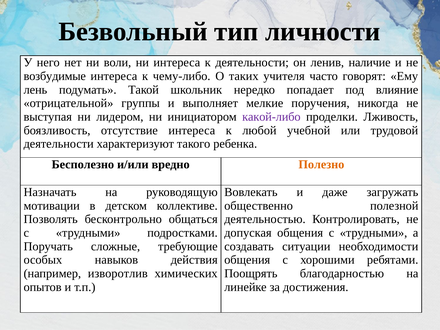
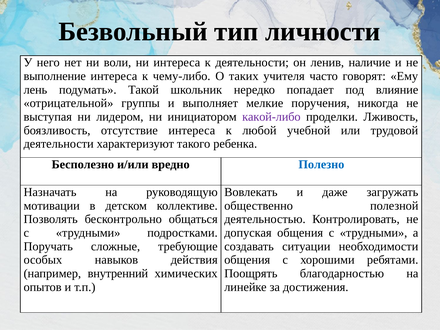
возбудимые: возбудимые -> выполнение (55, 76)
Полезно colour: orange -> blue (321, 164)
изворотлив: изворотлив -> внутренний (118, 274)
